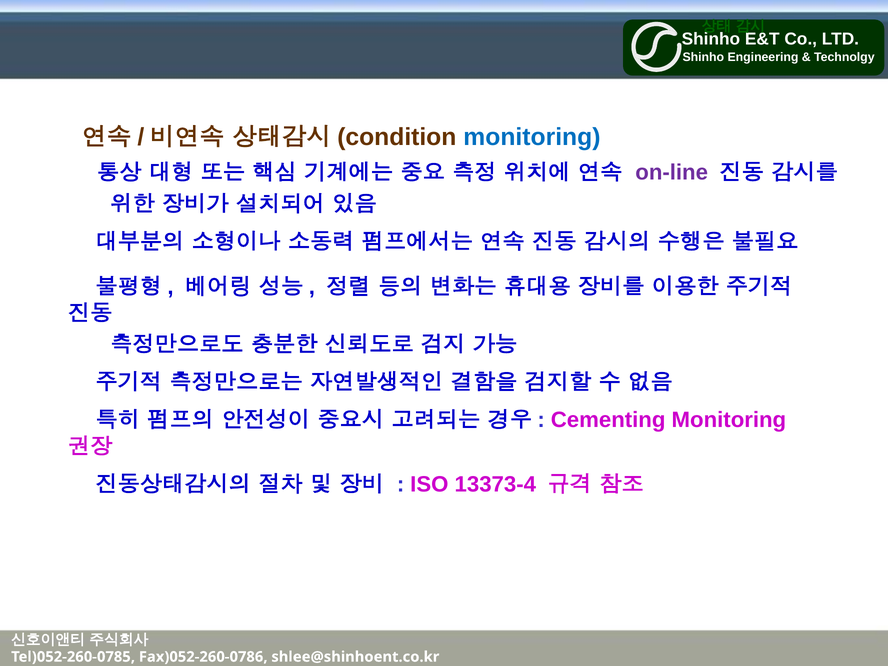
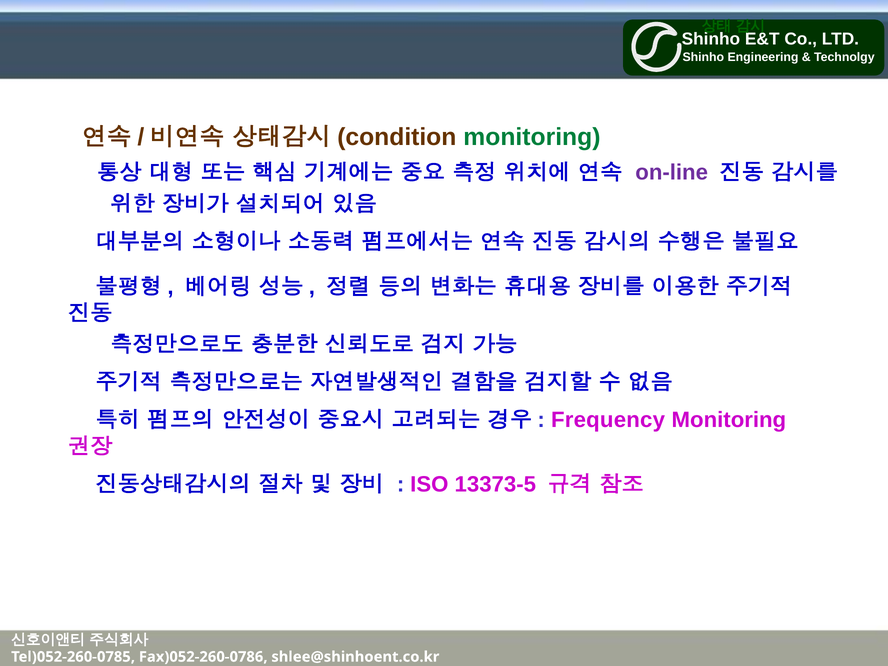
monitoring colour: blue -> green (532, 137)
Cementing: Cementing -> Frequency (608, 420)
13373-4: 13373-4 -> 13373-5 (495, 484)
